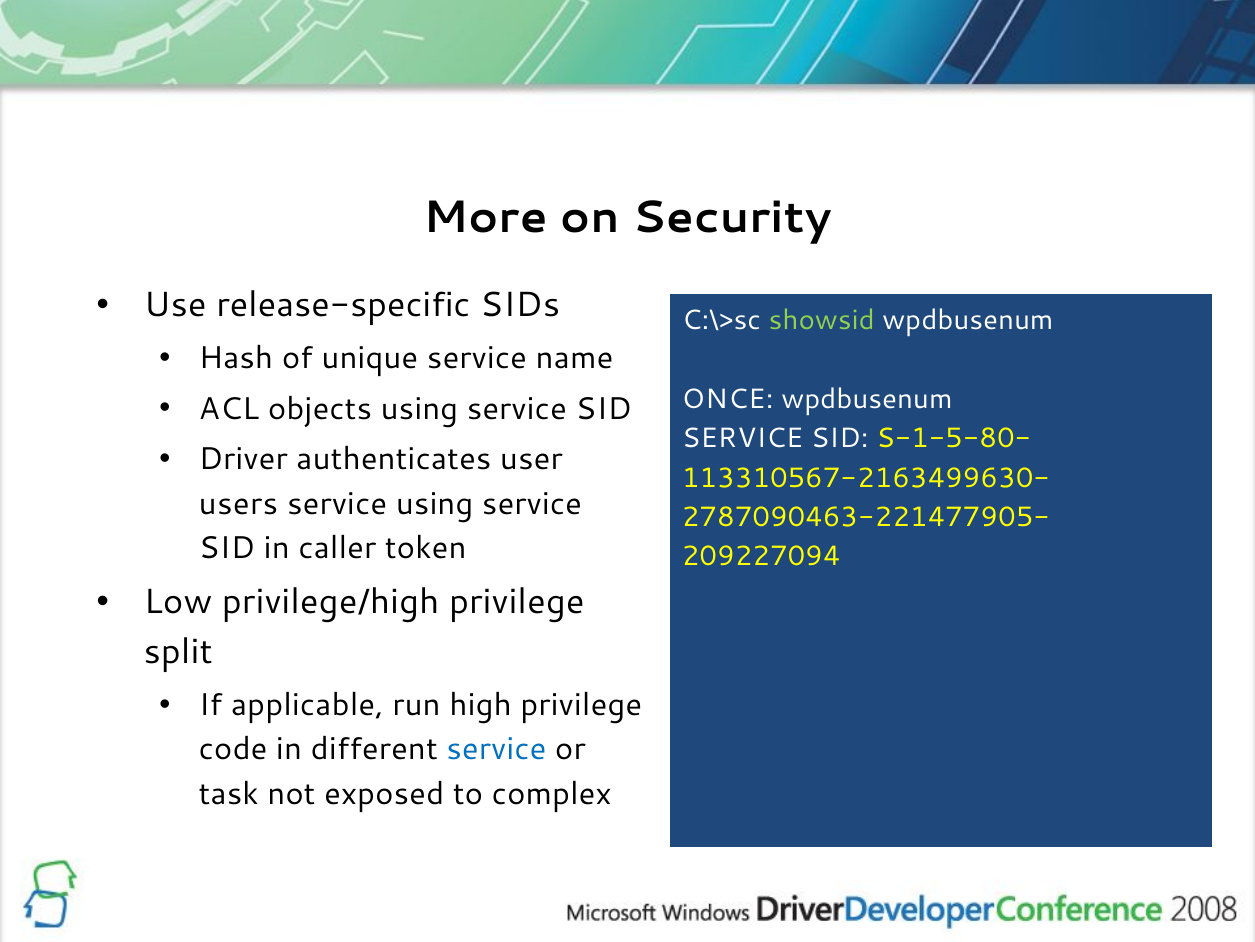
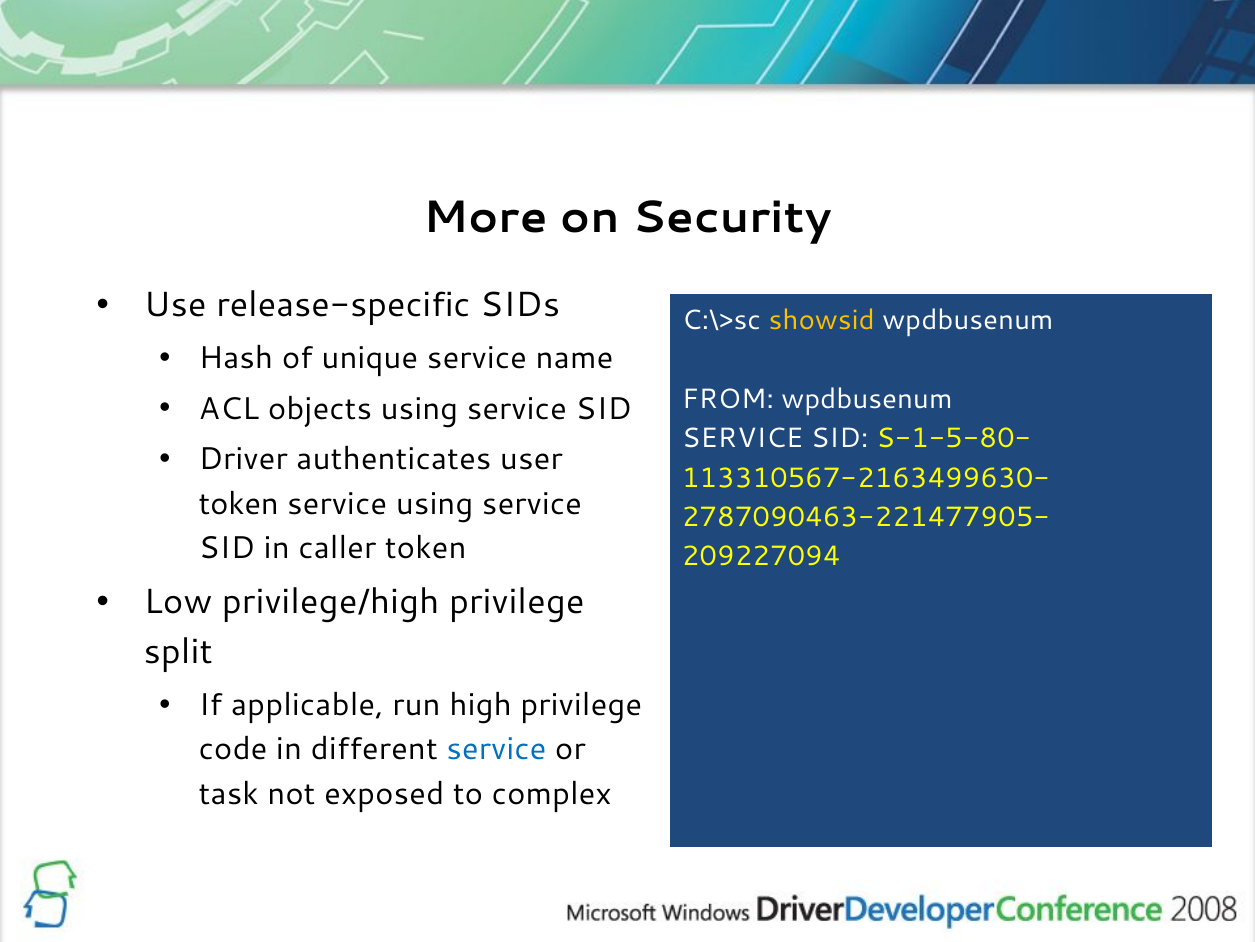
showsid colour: light green -> yellow (822, 320)
ONCE: ONCE -> FROM (728, 399)
users: users -> token (239, 504)
